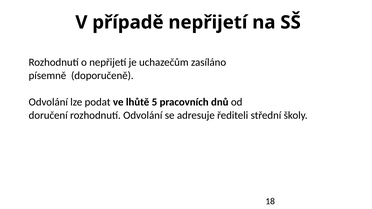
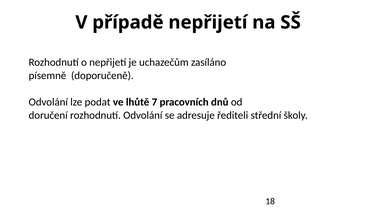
5: 5 -> 7 (154, 102)
